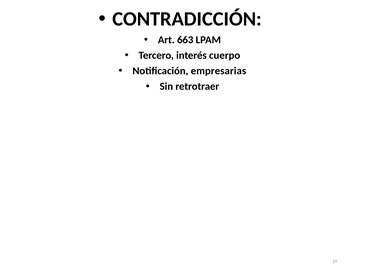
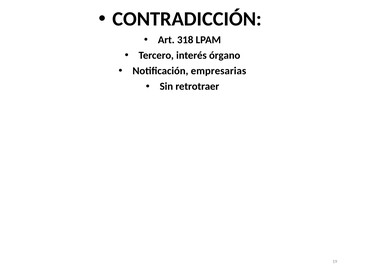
663: 663 -> 318 (185, 40)
cuerpo: cuerpo -> órgano (225, 55)
